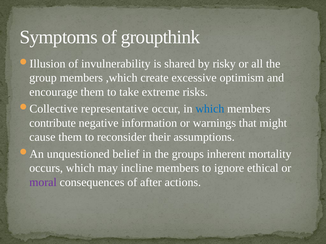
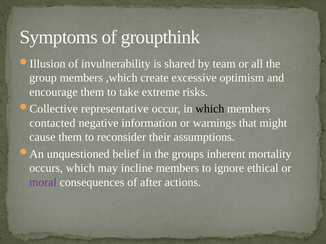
risky: risky -> team (224, 64)
which colour: blue -> black (210, 109)
contribute: contribute -> contacted (52, 123)
